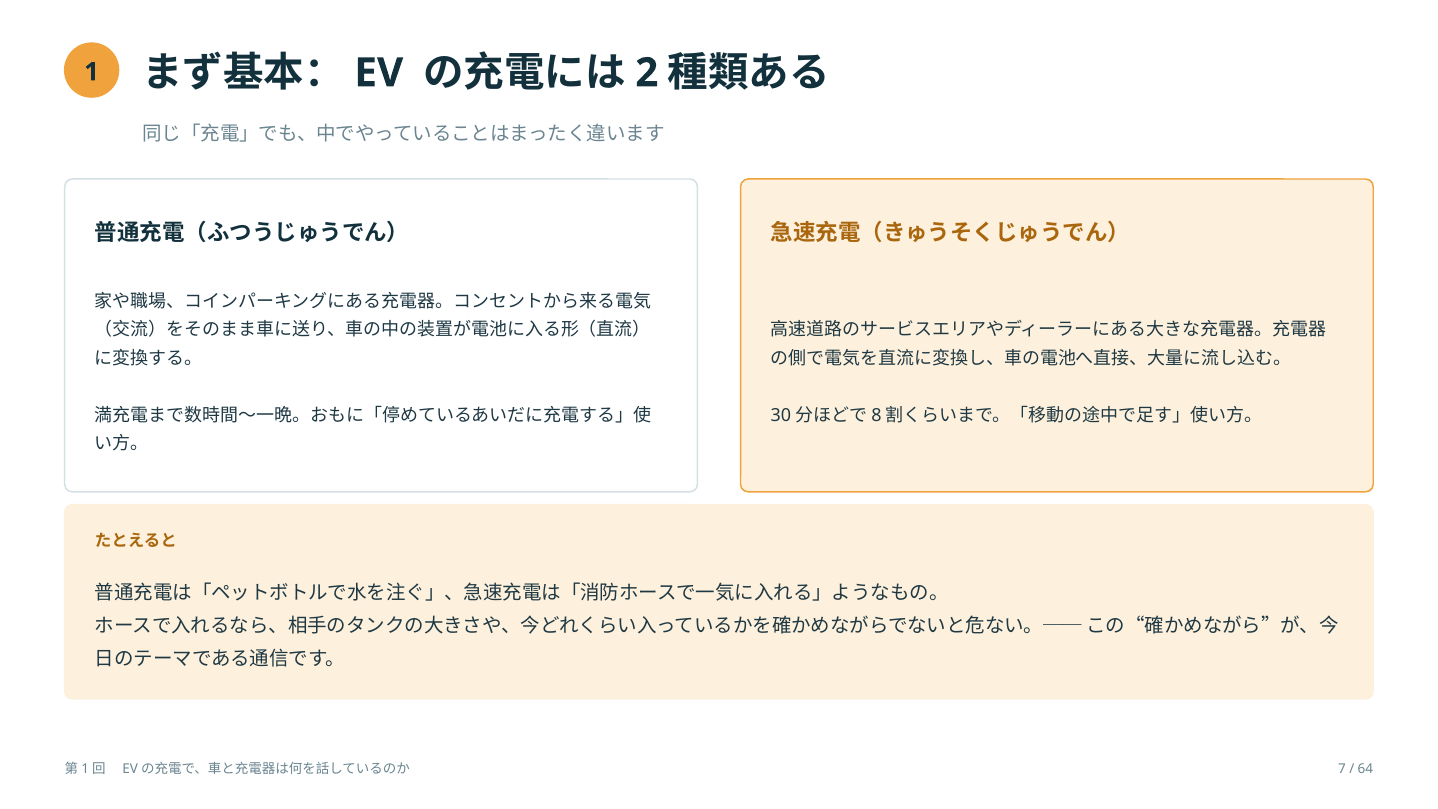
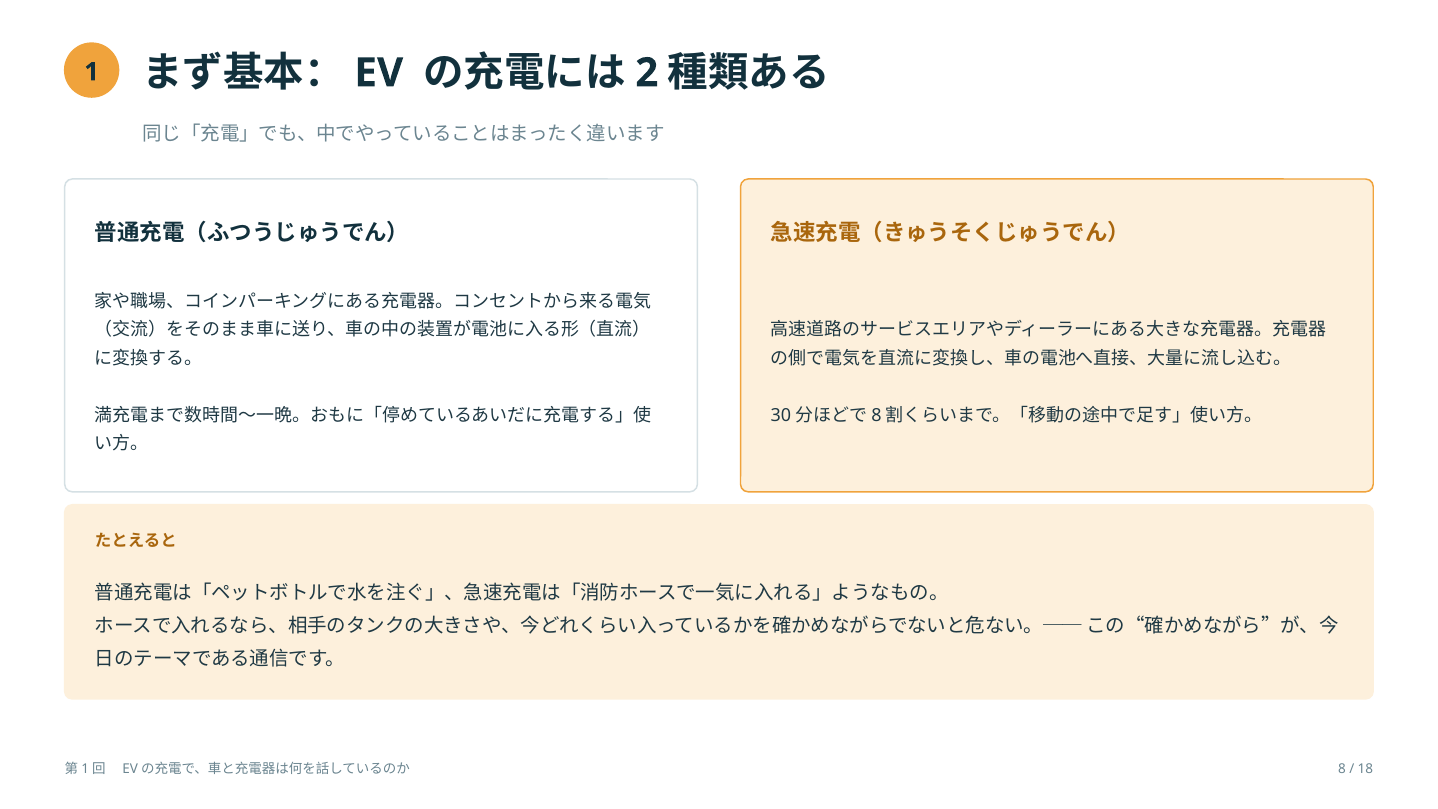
7: 7 -> 8 (1342, 769)
64: 64 -> 18 (1365, 769)
